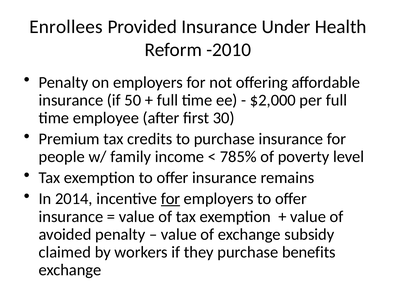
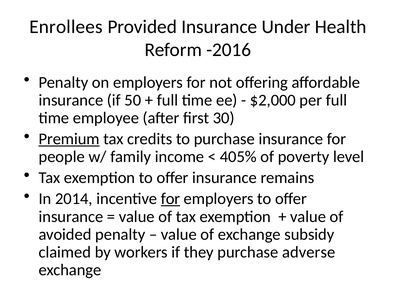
-2010: -2010 -> -2016 (229, 50)
Premium underline: none -> present (69, 139)
785%: 785% -> 405% (238, 157)
benefits: benefits -> adverse (309, 252)
